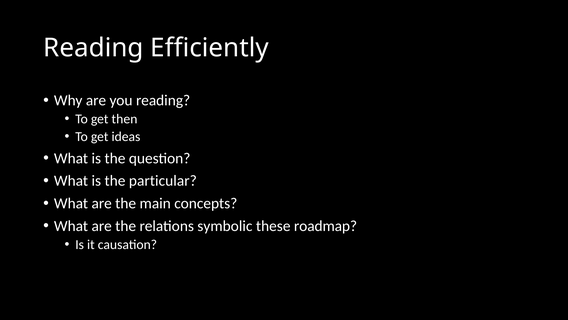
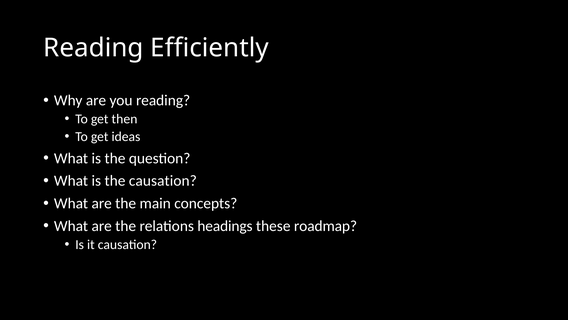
the particular: particular -> causation (163, 181)
symbolic: symbolic -> headings (225, 226)
